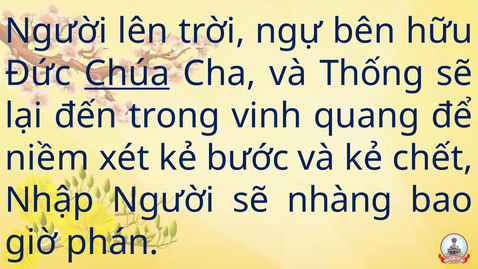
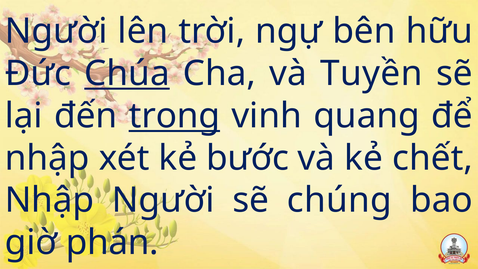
Thống: Thống -> Tuyền (371, 74)
trong underline: none -> present (174, 116)
niềm: niềm -> nhập (47, 158)
nhàng: nhàng -> chúng (339, 200)
